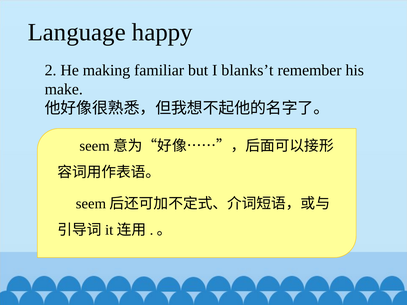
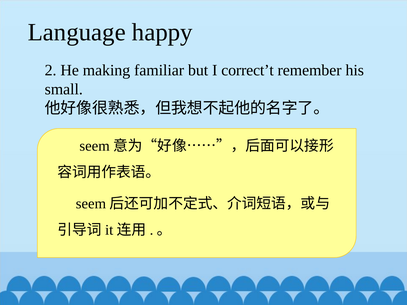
blanks’t: blanks’t -> correct’t (248, 70)
make: make -> small (64, 89)
